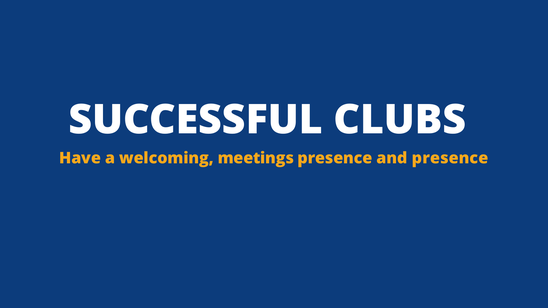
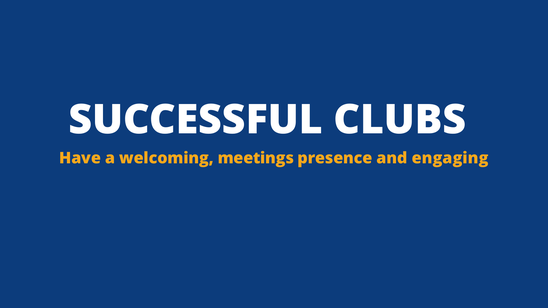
and presence: presence -> engaging (450, 158)
